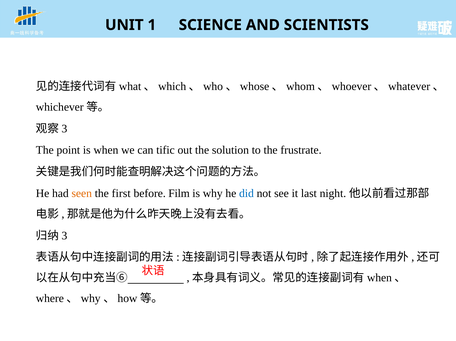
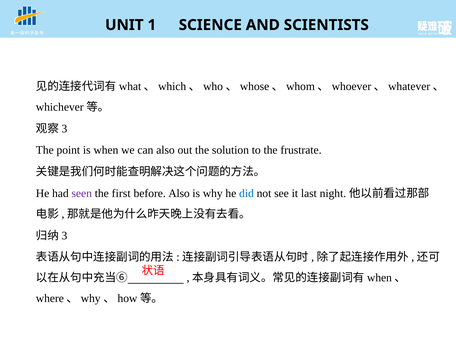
can tific: tific -> also (165, 150)
seen colour: orange -> purple (82, 193)
before Film: Film -> Also (179, 193)
